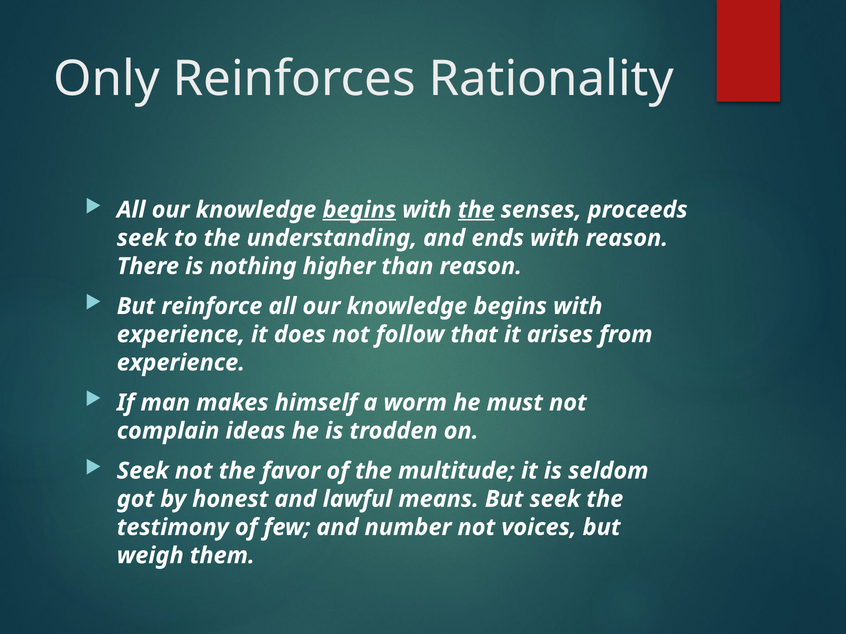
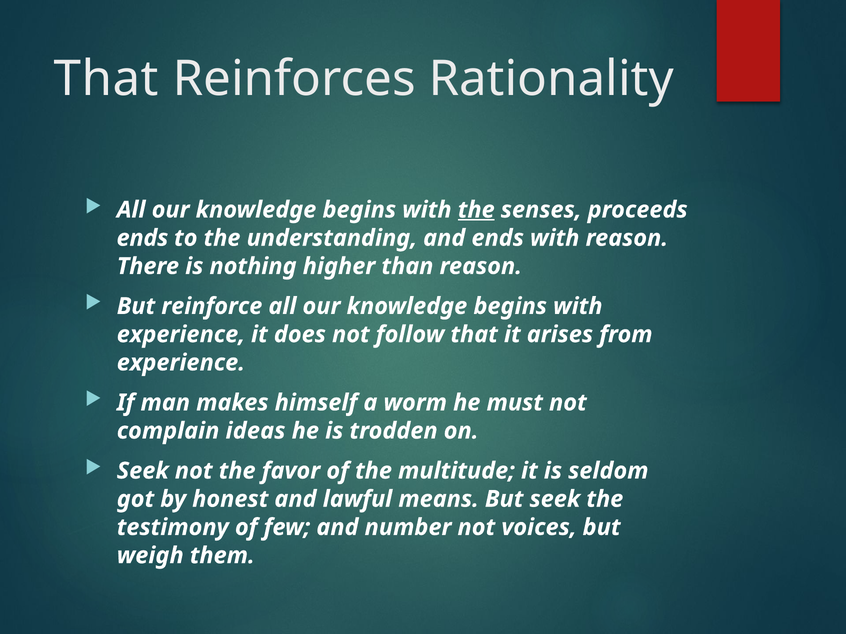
Only: Only -> That (106, 79)
begins underline: present -> none (359, 210)
seek: seek -> ends (142, 238)
